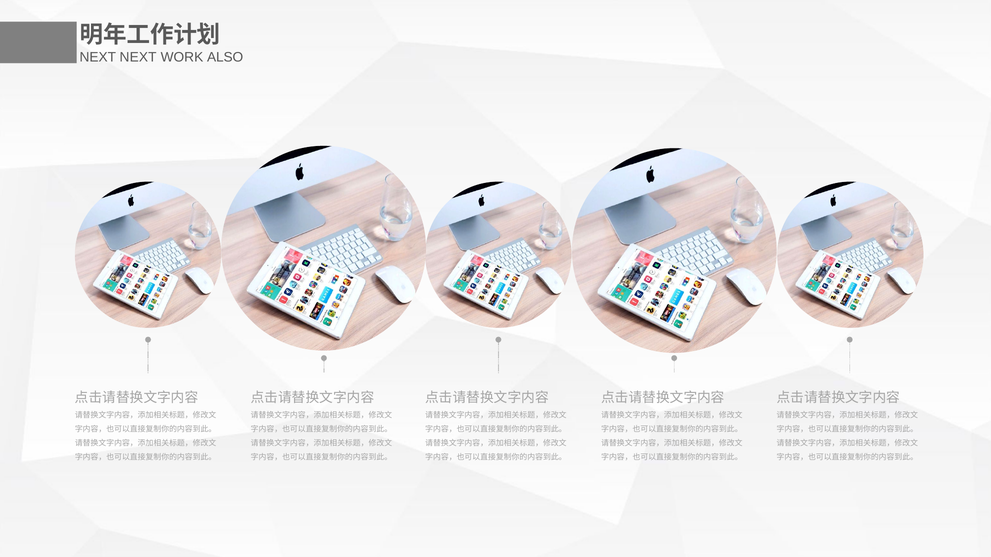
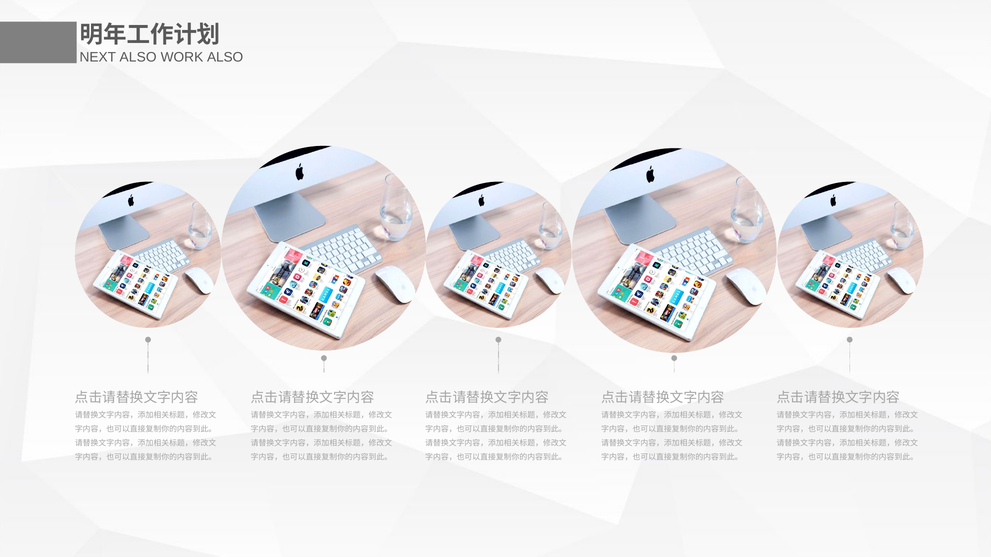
NEXT NEXT: NEXT -> ALSO (138, 57)
